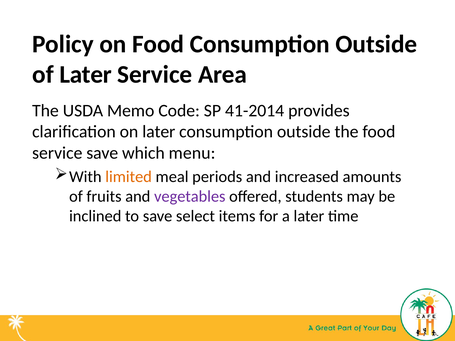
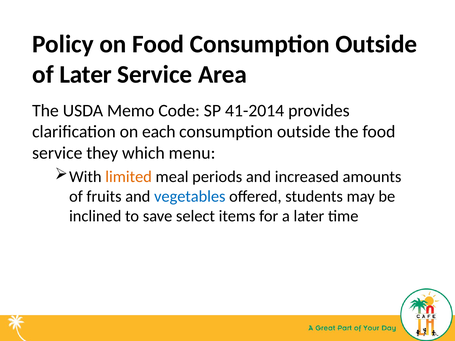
on later: later -> each (159, 132)
service save: save -> they (102, 153)
vegetables colour: purple -> blue (190, 196)
